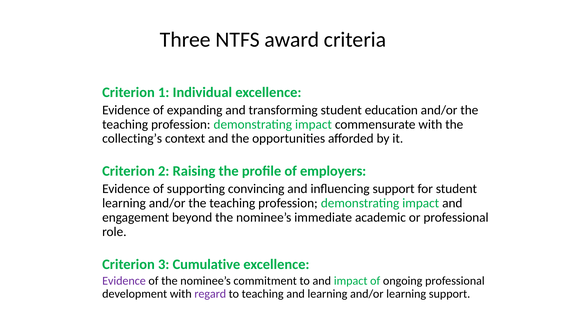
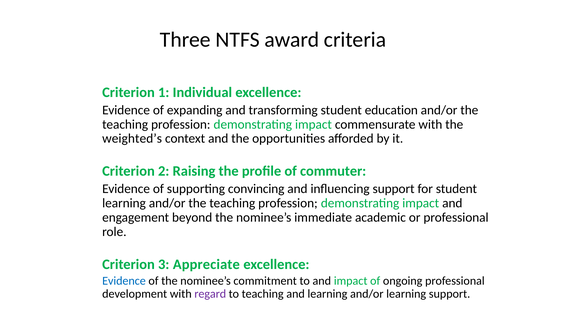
collecting’s: collecting’s -> weighted’s (132, 139)
employers: employers -> commuter (333, 171)
Cumulative: Cumulative -> Appreciate (206, 264)
Evidence colour: purple -> blue (124, 281)
